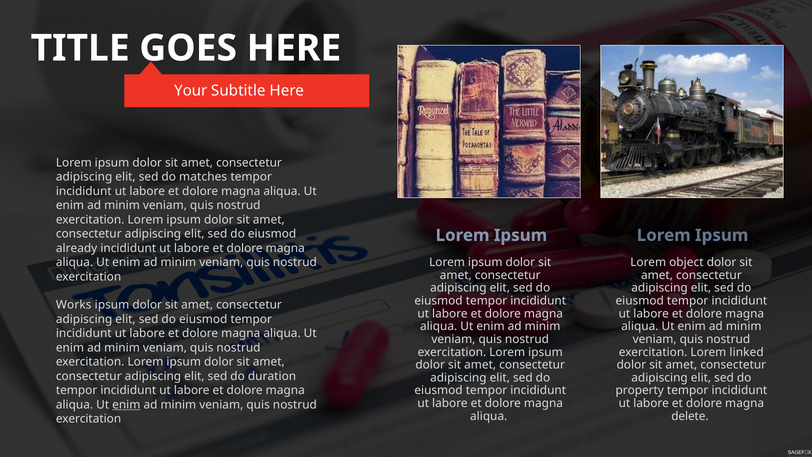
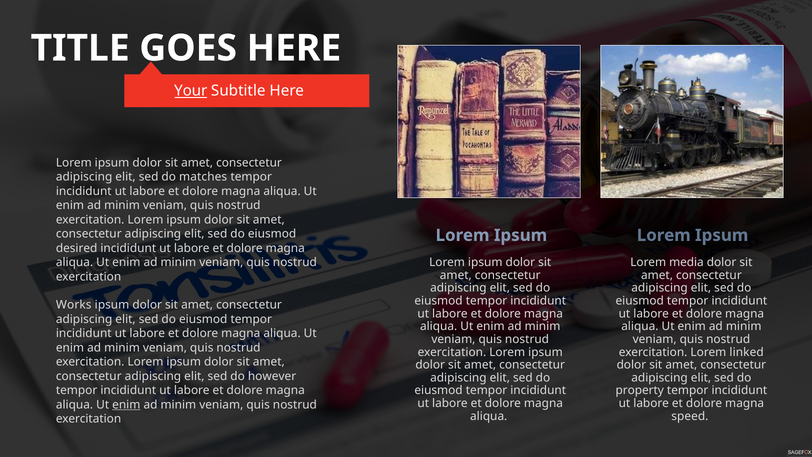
Your underline: none -> present (191, 91)
already: already -> desired (77, 248)
object: object -> media (686, 262)
duration: duration -> however (272, 376)
delete: delete -> speed (690, 416)
